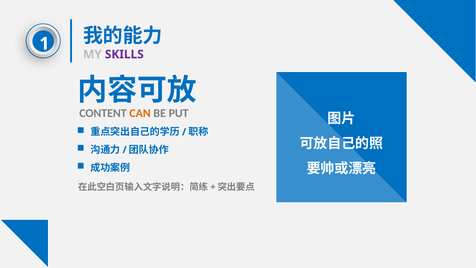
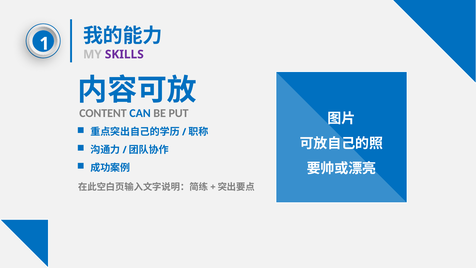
CAN colour: orange -> blue (140, 113)
